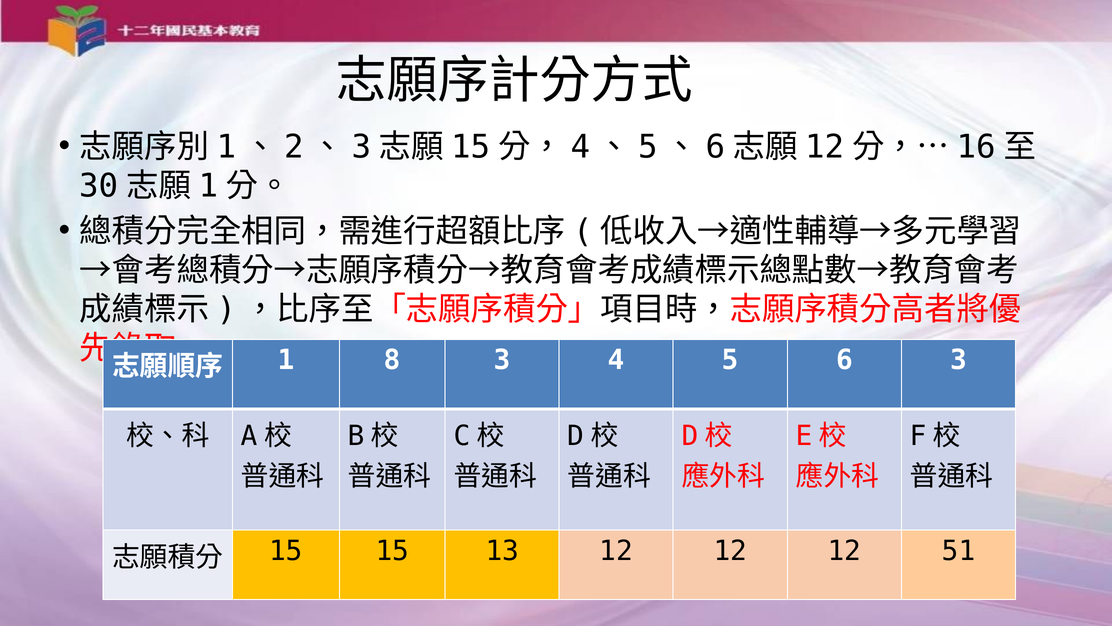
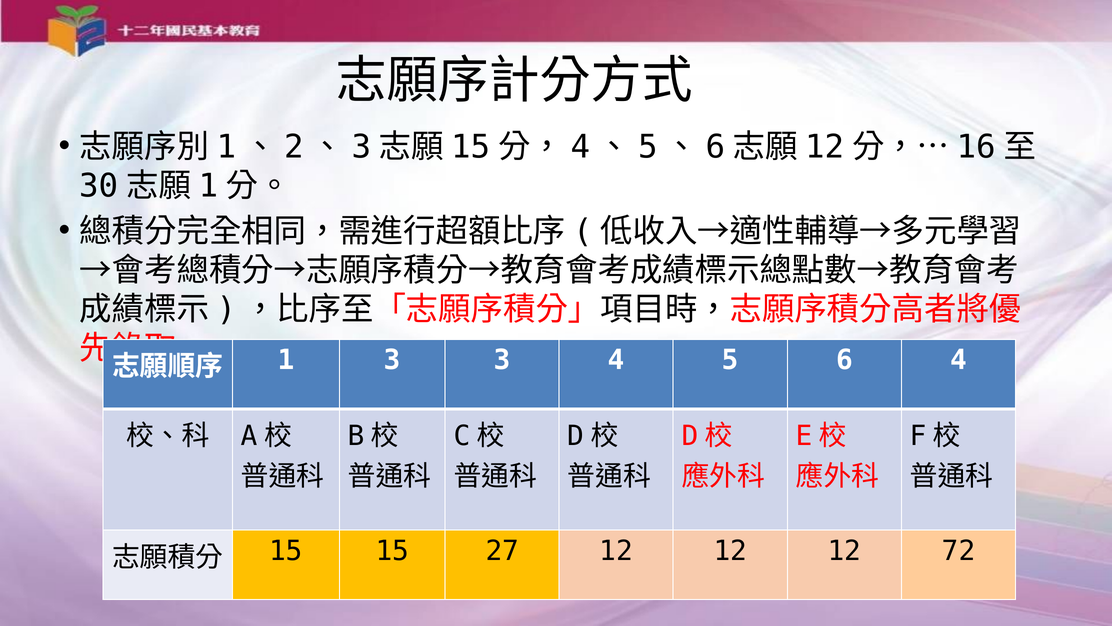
1 8: 8 -> 3 (392, 360)
6 3: 3 -> 4 (959, 360)
13: 13 -> 27 (502, 551)
51: 51 -> 72 (959, 551)
